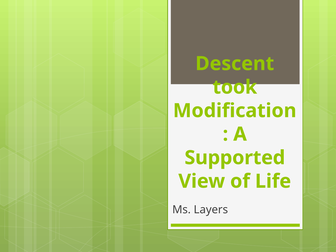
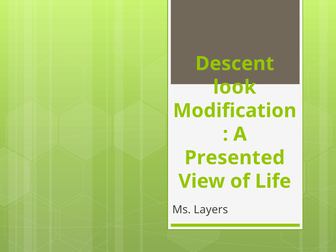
took: took -> look (235, 87)
Supported: Supported -> Presented (235, 158)
